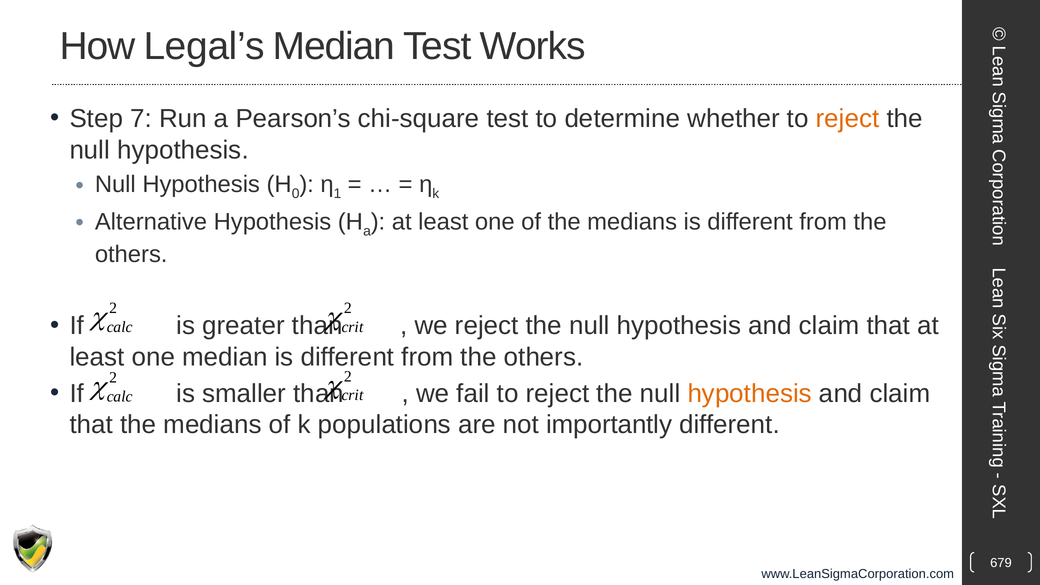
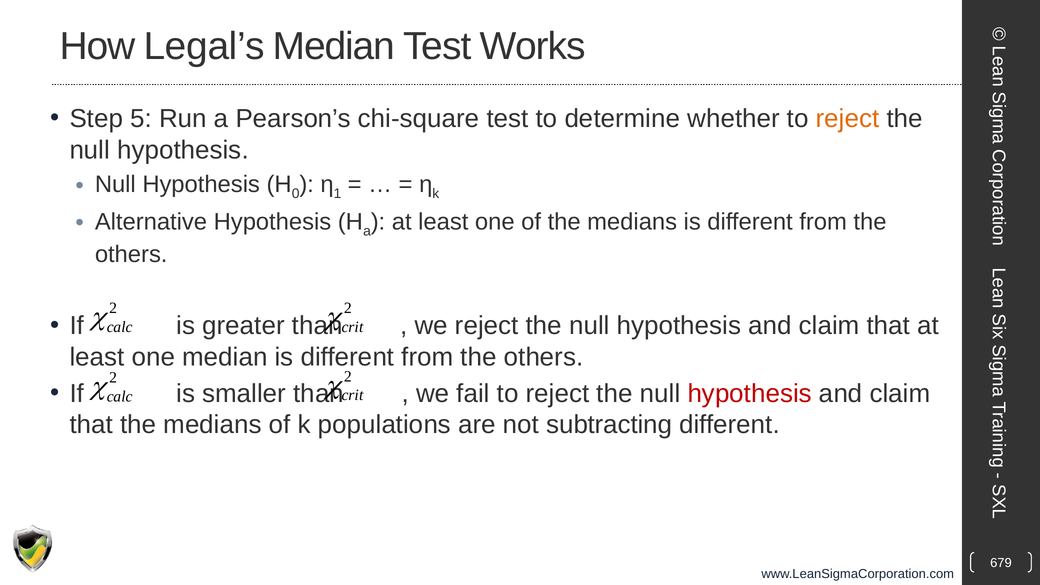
7: 7 -> 5 (141, 119)
hypothesis colour: orange -> red (750, 393)
importantly: importantly -> subtracting (609, 425)
